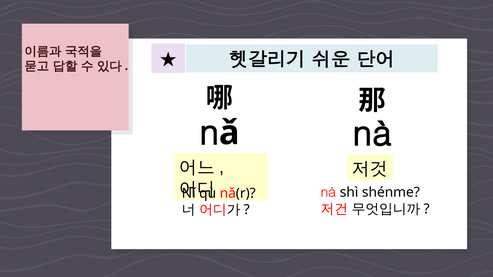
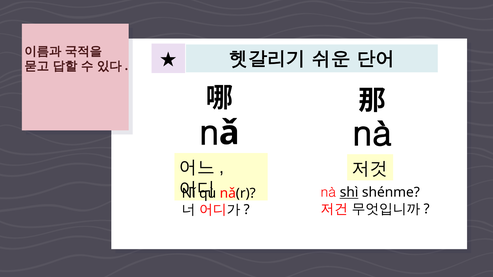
shì underline: none -> present (349, 193)
